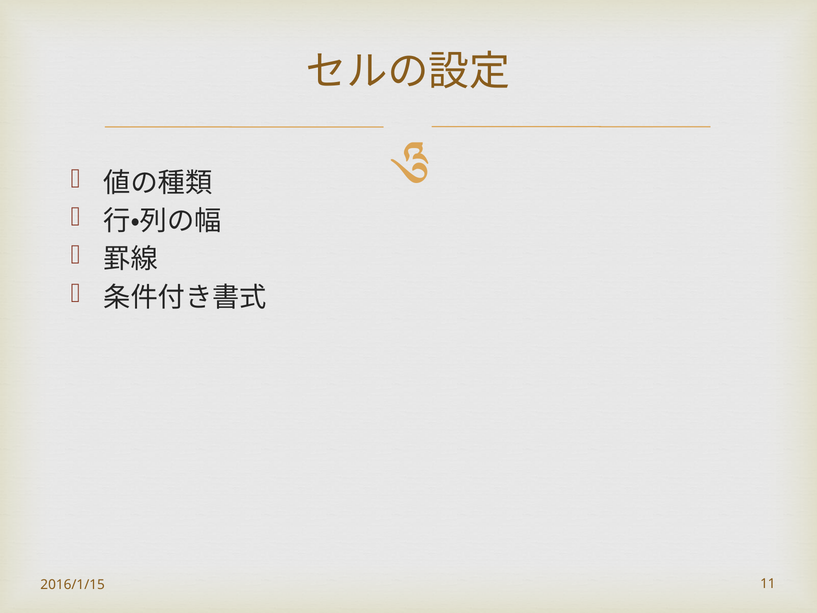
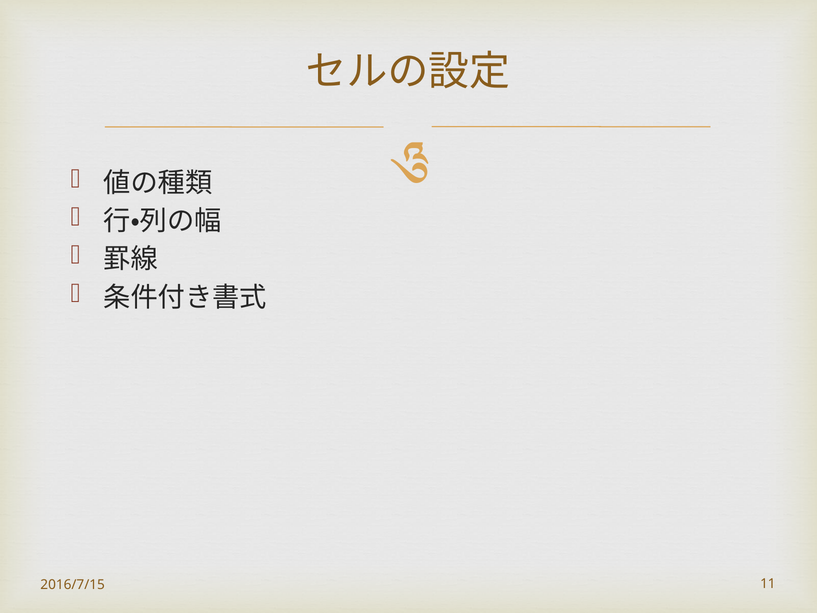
2016/1/15: 2016/1/15 -> 2016/7/15 (73, 585)
